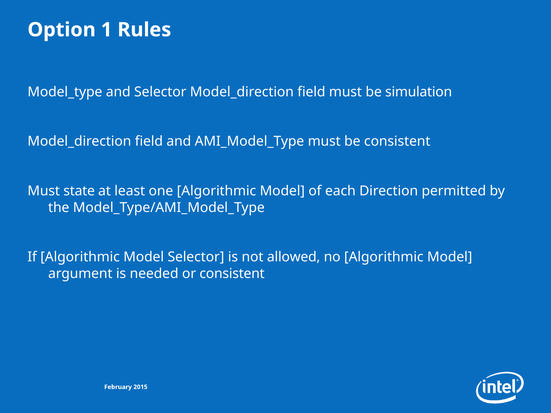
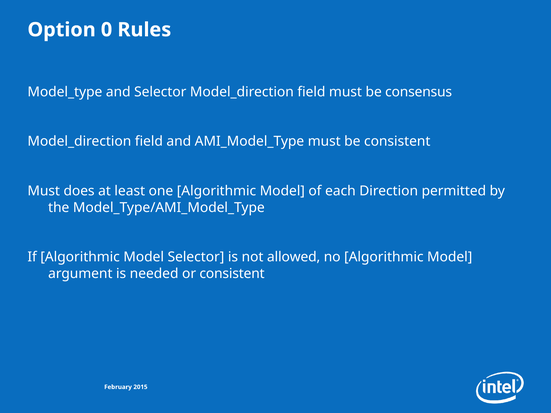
1: 1 -> 0 (107, 30)
simulation: simulation -> consensus (419, 92)
state: state -> does (79, 191)
